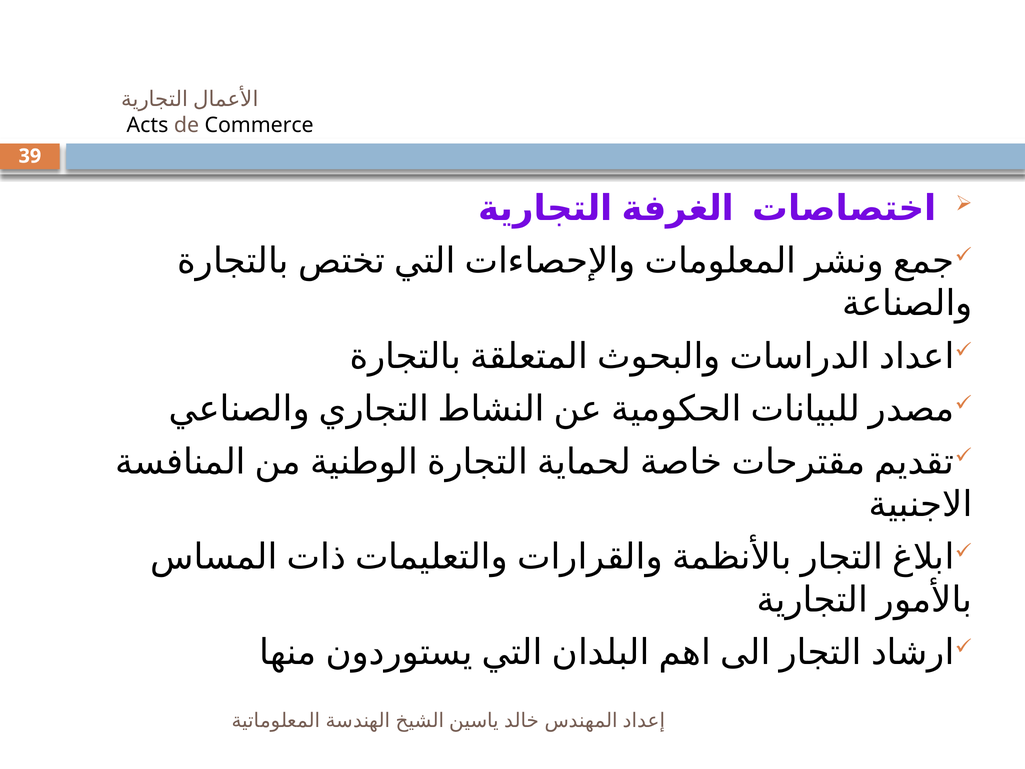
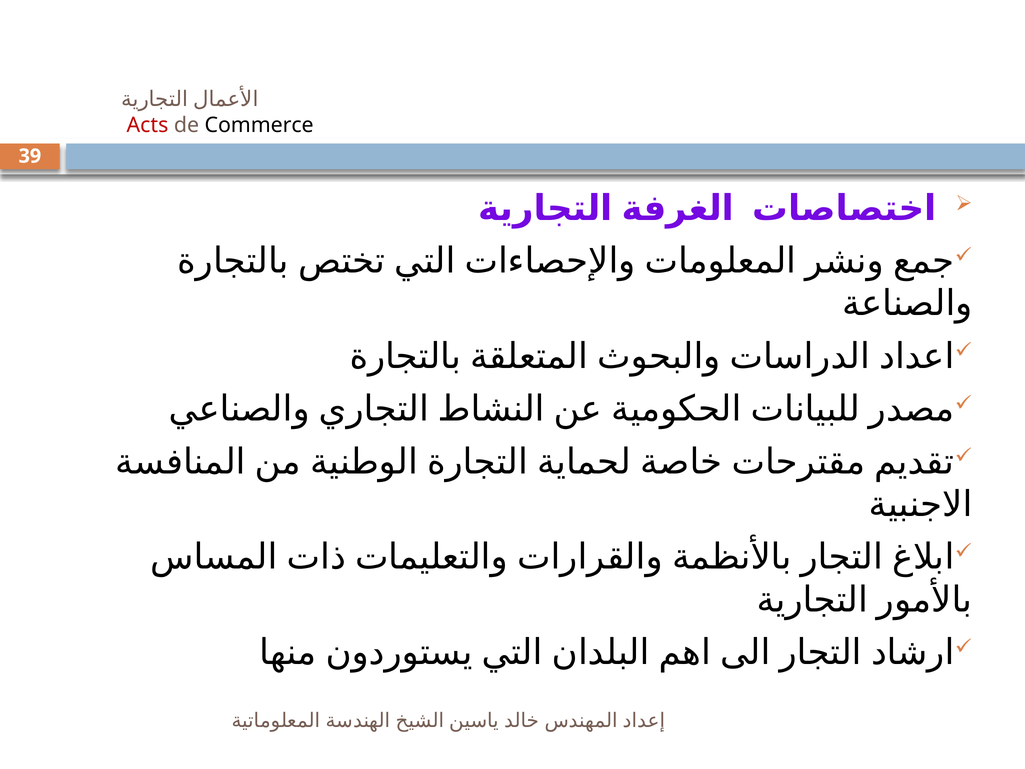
Acts colour: black -> red (147, 125)
